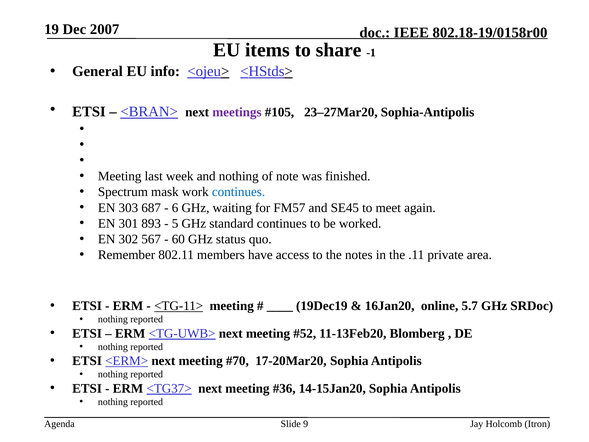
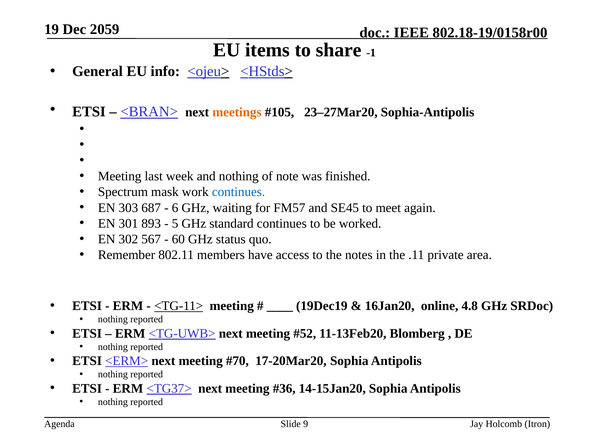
2007: 2007 -> 2059 (105, 29)
meetings colour: purple -> orange (237, 112)
5.7: 5.7 -> 4.8 (470, 306)
